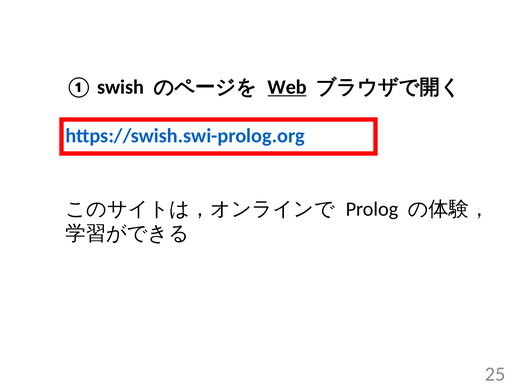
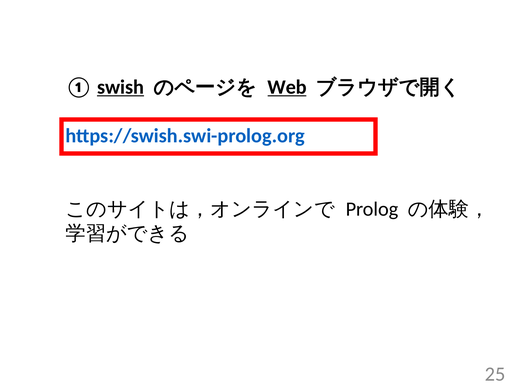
swish underline: none -> present (121, 87)
